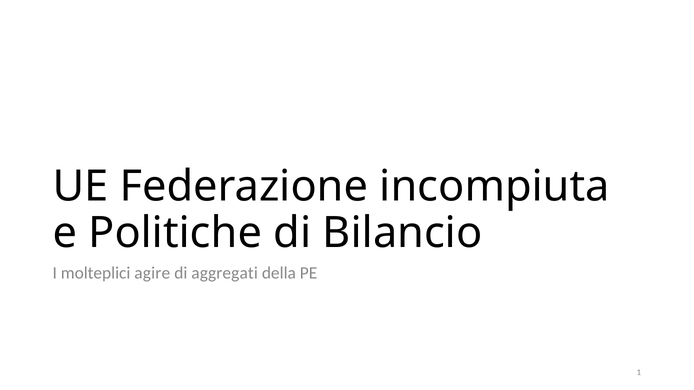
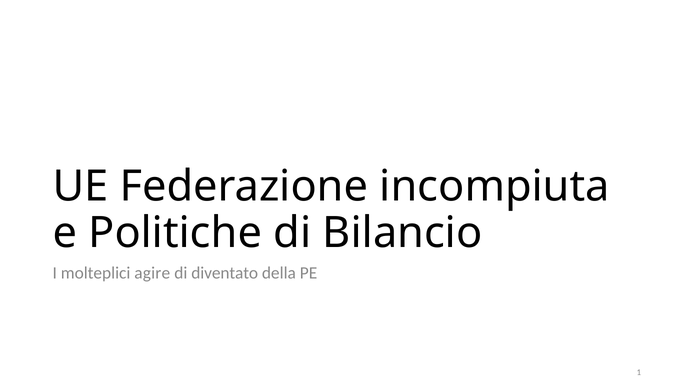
aggregati: aggregati -> diventato (225, 273)
